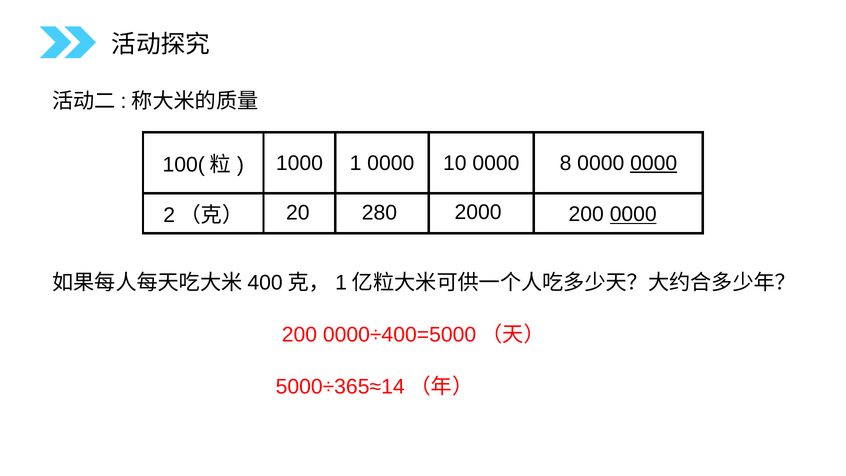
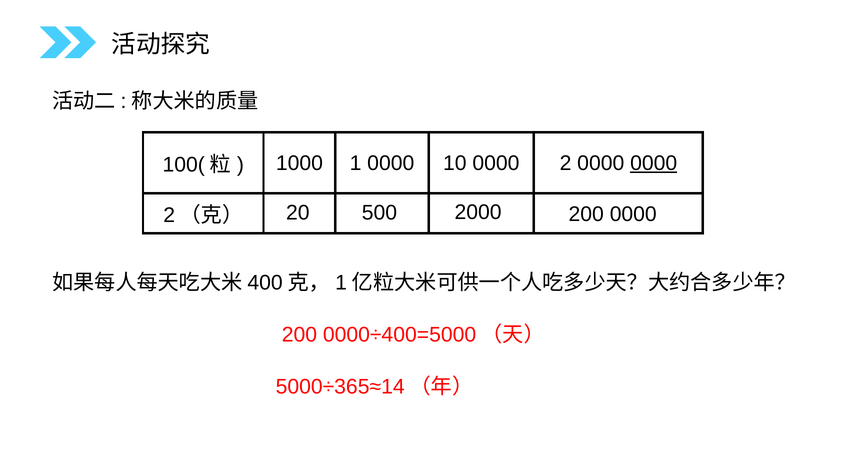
8: 8 -> 2 (566, 163)
280: 280 -> 500 (379, 213)
0000 underline: present -> none (633, 214)
